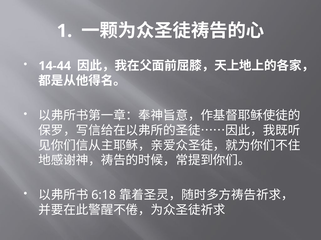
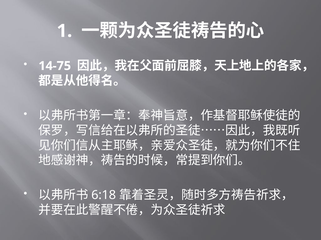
14-44: 14-44 -> 14-75 (55, 66)
